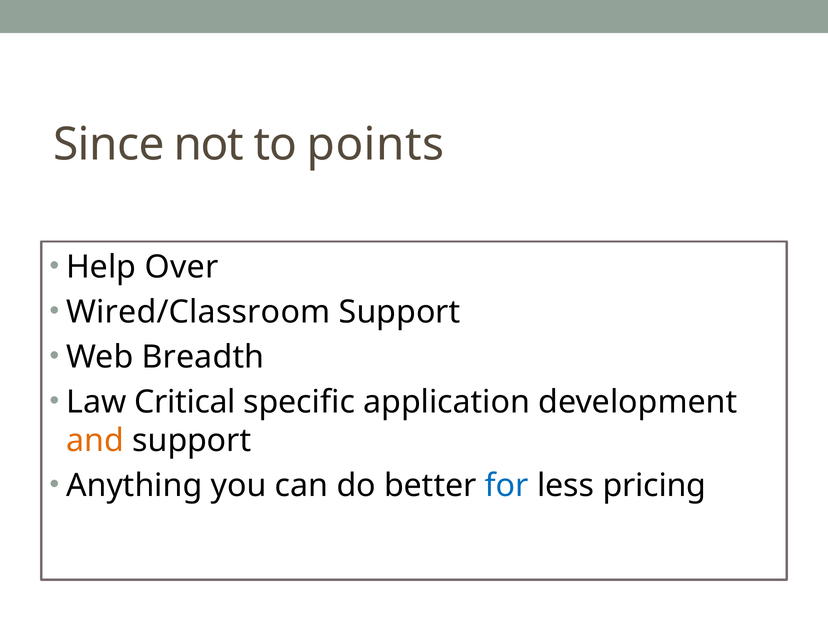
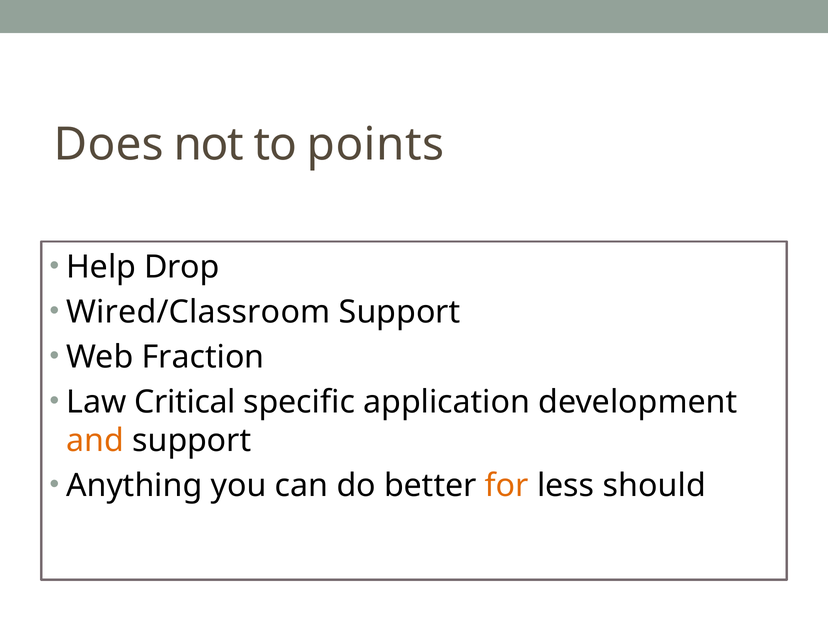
Since: Since -> Does (109, 145)
Over: Over -> Drop (182, 267)
Breadth: Breadth -> Fraction (203, 357)
for colour: blue -> orange (507, 486)
pricing: pricing -> should (654, 486)
